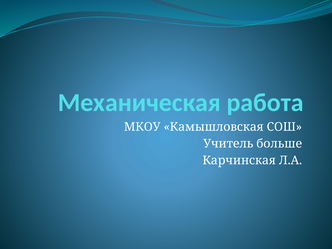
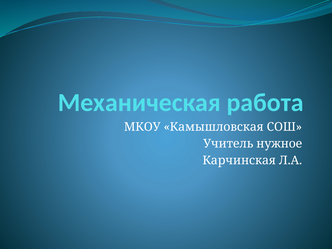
больше: больше -> нужное (279, 144)
